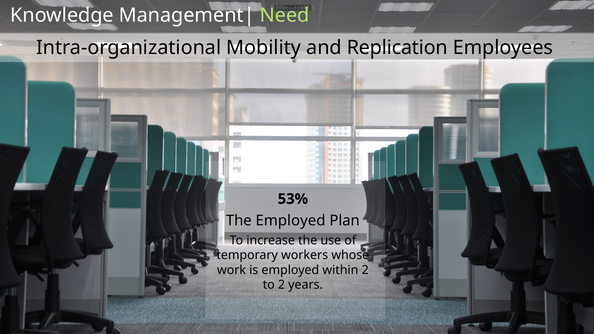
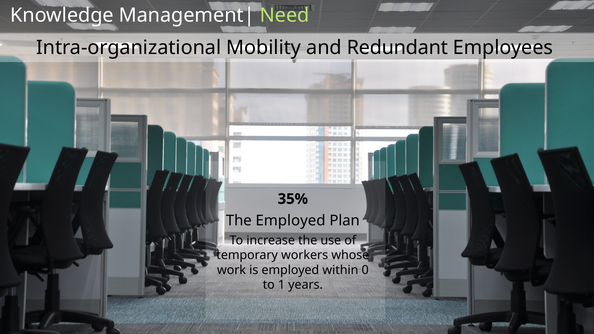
Replication: Replication -> Redundant (397, 48)
53%: 53% -> 35% (293, 199)
within 2: 2 -> 0 (365, 270)
to 2: 2 -> 1 (281, 285)
